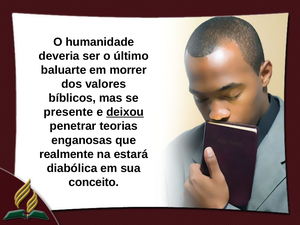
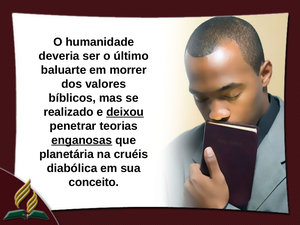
presente: presente -> realizado (69, 112)
enganosas underline: none -> present (82, 140)
realmente: realmente -> planetária (67, 154)
estará: estará -> cruéis (131, 154)
